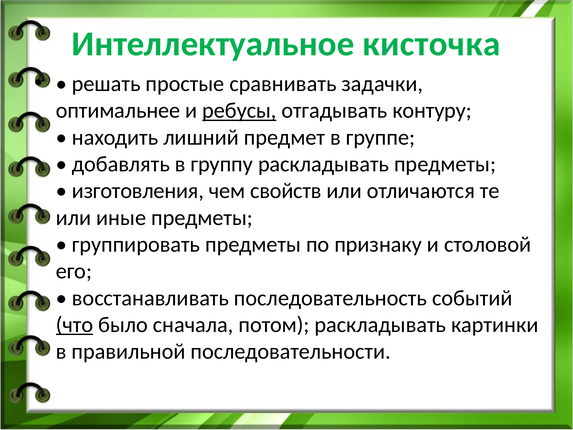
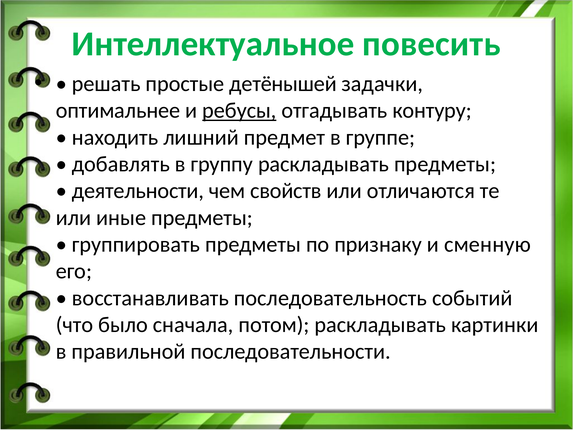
кисточка: кисточка -> повесить (431, 44)
сравнивать: сравнивать -> детёнышей (283, 84)
изготовления: изготовления -> деятельности (138, 191)
столовой: столовой -> сменную (487, 244)
что underline: present -> none (75, 325)
